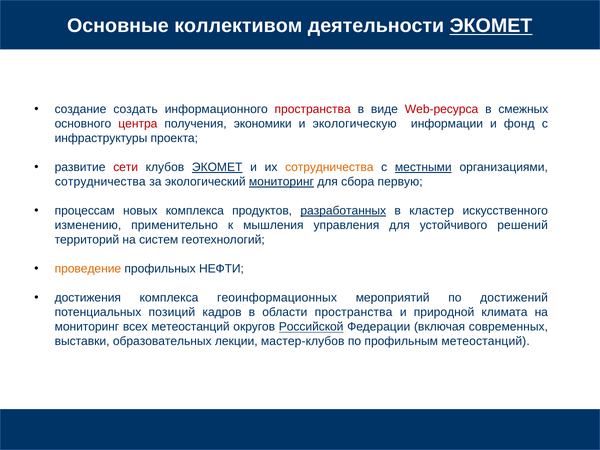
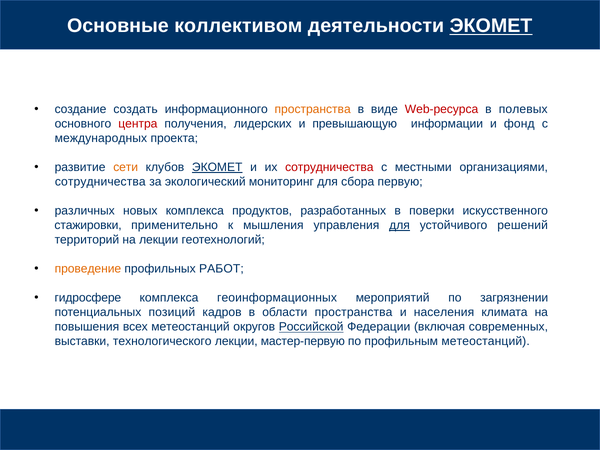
пространства colour: red -> orange (313, 109)
смежных: смежных -> полевых (523, 109)
экономики: экономики -> лидерских (263, 124)
экологическую: экологическую -> превышающую (355, 124)
инфраструктуры: инфраструктуры -> международных (101, 138)
сети colour: red -> orange (126, 167)
сотрудничества colour: orange -> red (329, 167)
местными underline: present -> none (423, 167)
мониторинг underline: present -> none (281, 182)
процессам: процессам -> различных (85, 211)
разработанных underline: present -> none (343, 211)
кластер: кластер -> поверки (432, 211)
изменению: изменению -> стажировки (88, 225)
для underline: none -> present (400, 225)
на систем: систем -> лекции (159, 240)
НЕФТИ: НЕФТИ -> РАБОТ (221, 269)
достижения: достижения -> гидросфере (88, 298)
достижений: достижений -> загрязнении (514, 298)
природной: природной -> населения (444, 312)
мониторинг: мониторинг -> повышения (87, 327)
образовательных: образовательных -> технологического (162, 341)
мастер-клубов: мастер-клубов -> мастер-первую (303, 341)
